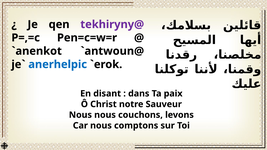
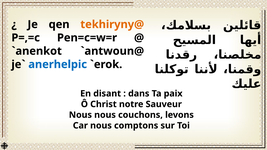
tekhiryny@ colour: purple -> orange (112, 24)
